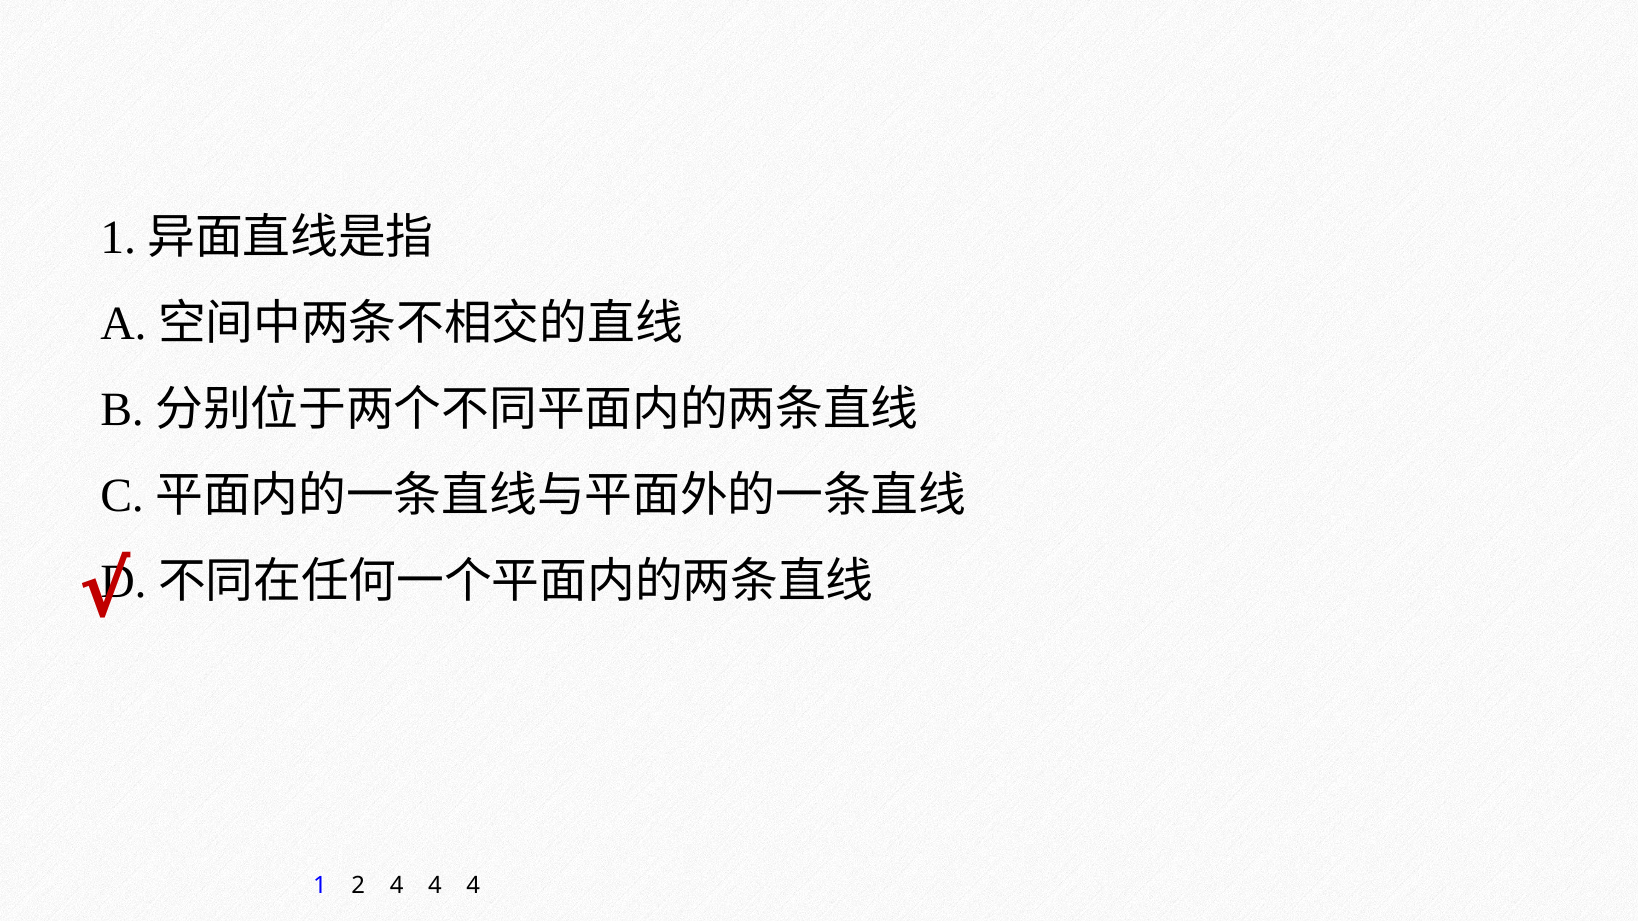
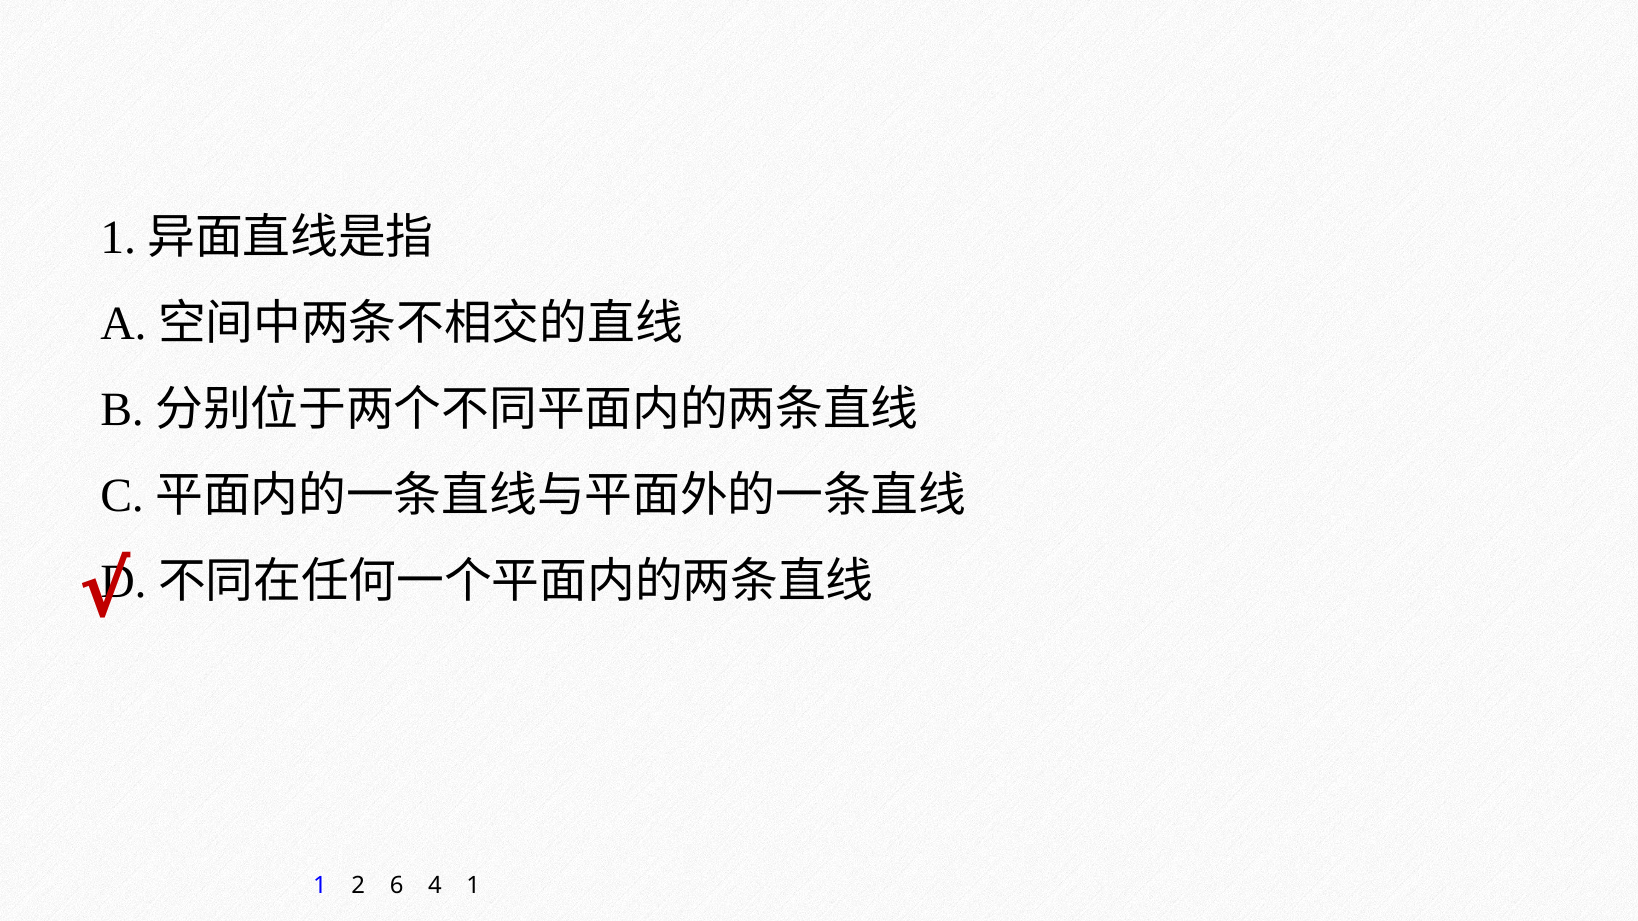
2 4: 4 -> 6 (397, 886)
4: 4 -> 1 (473, 886)
